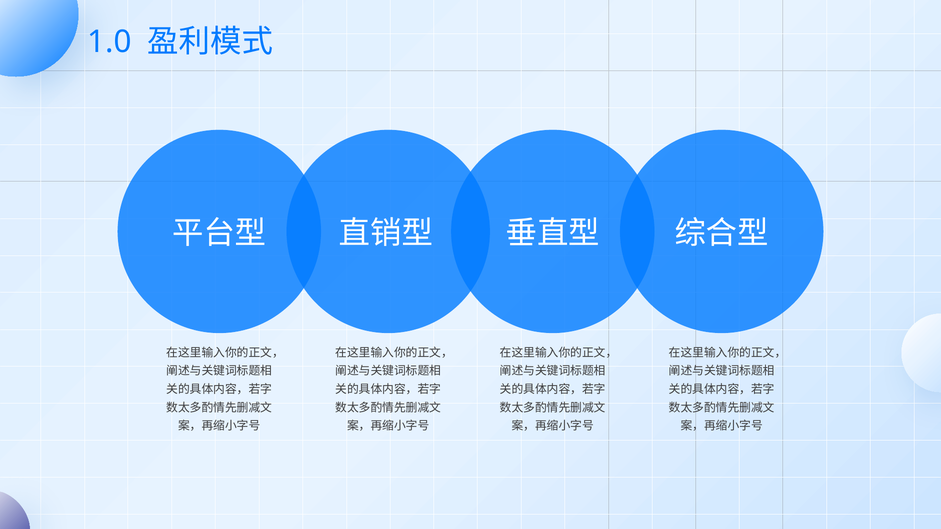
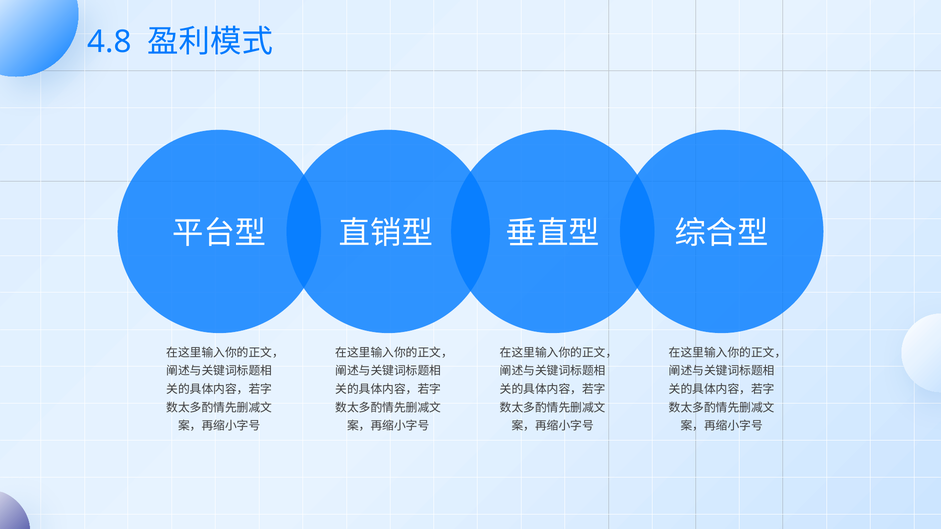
1.0: 1.0 -> 4.8 (110, 42)
